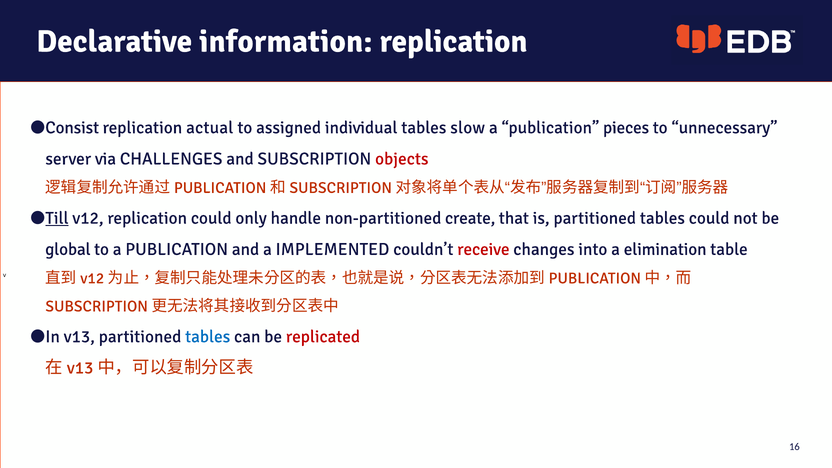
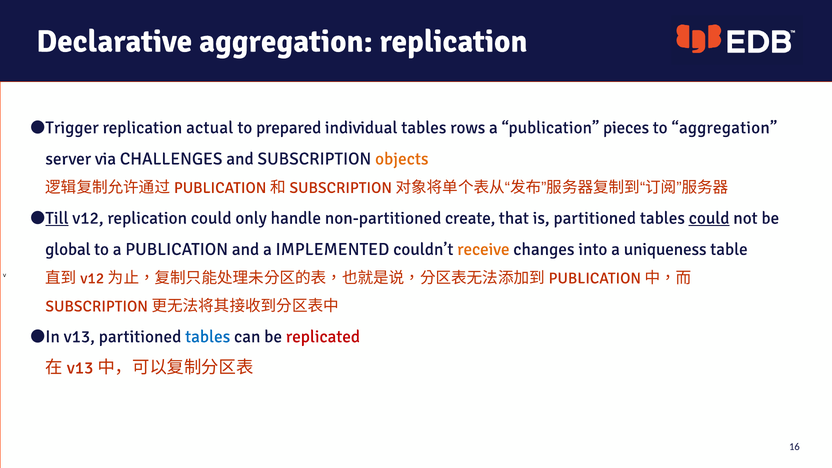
Declarative information: information -> aggregation (286, 41)
Consist: Consist -> Trigger (72, 128)
assigned: assigned -> prepared (289, 128)
slow: slow -> rows (468, 128)
to unnecessary: unnecessary -> aggregation (724, 128)
objects colour: red -> orange (402, 159)
could underline: none -> present (709, 218)
receive colour: red -> orange (483, 249)
elimination: elimination -> uniqueness (665, 249)
